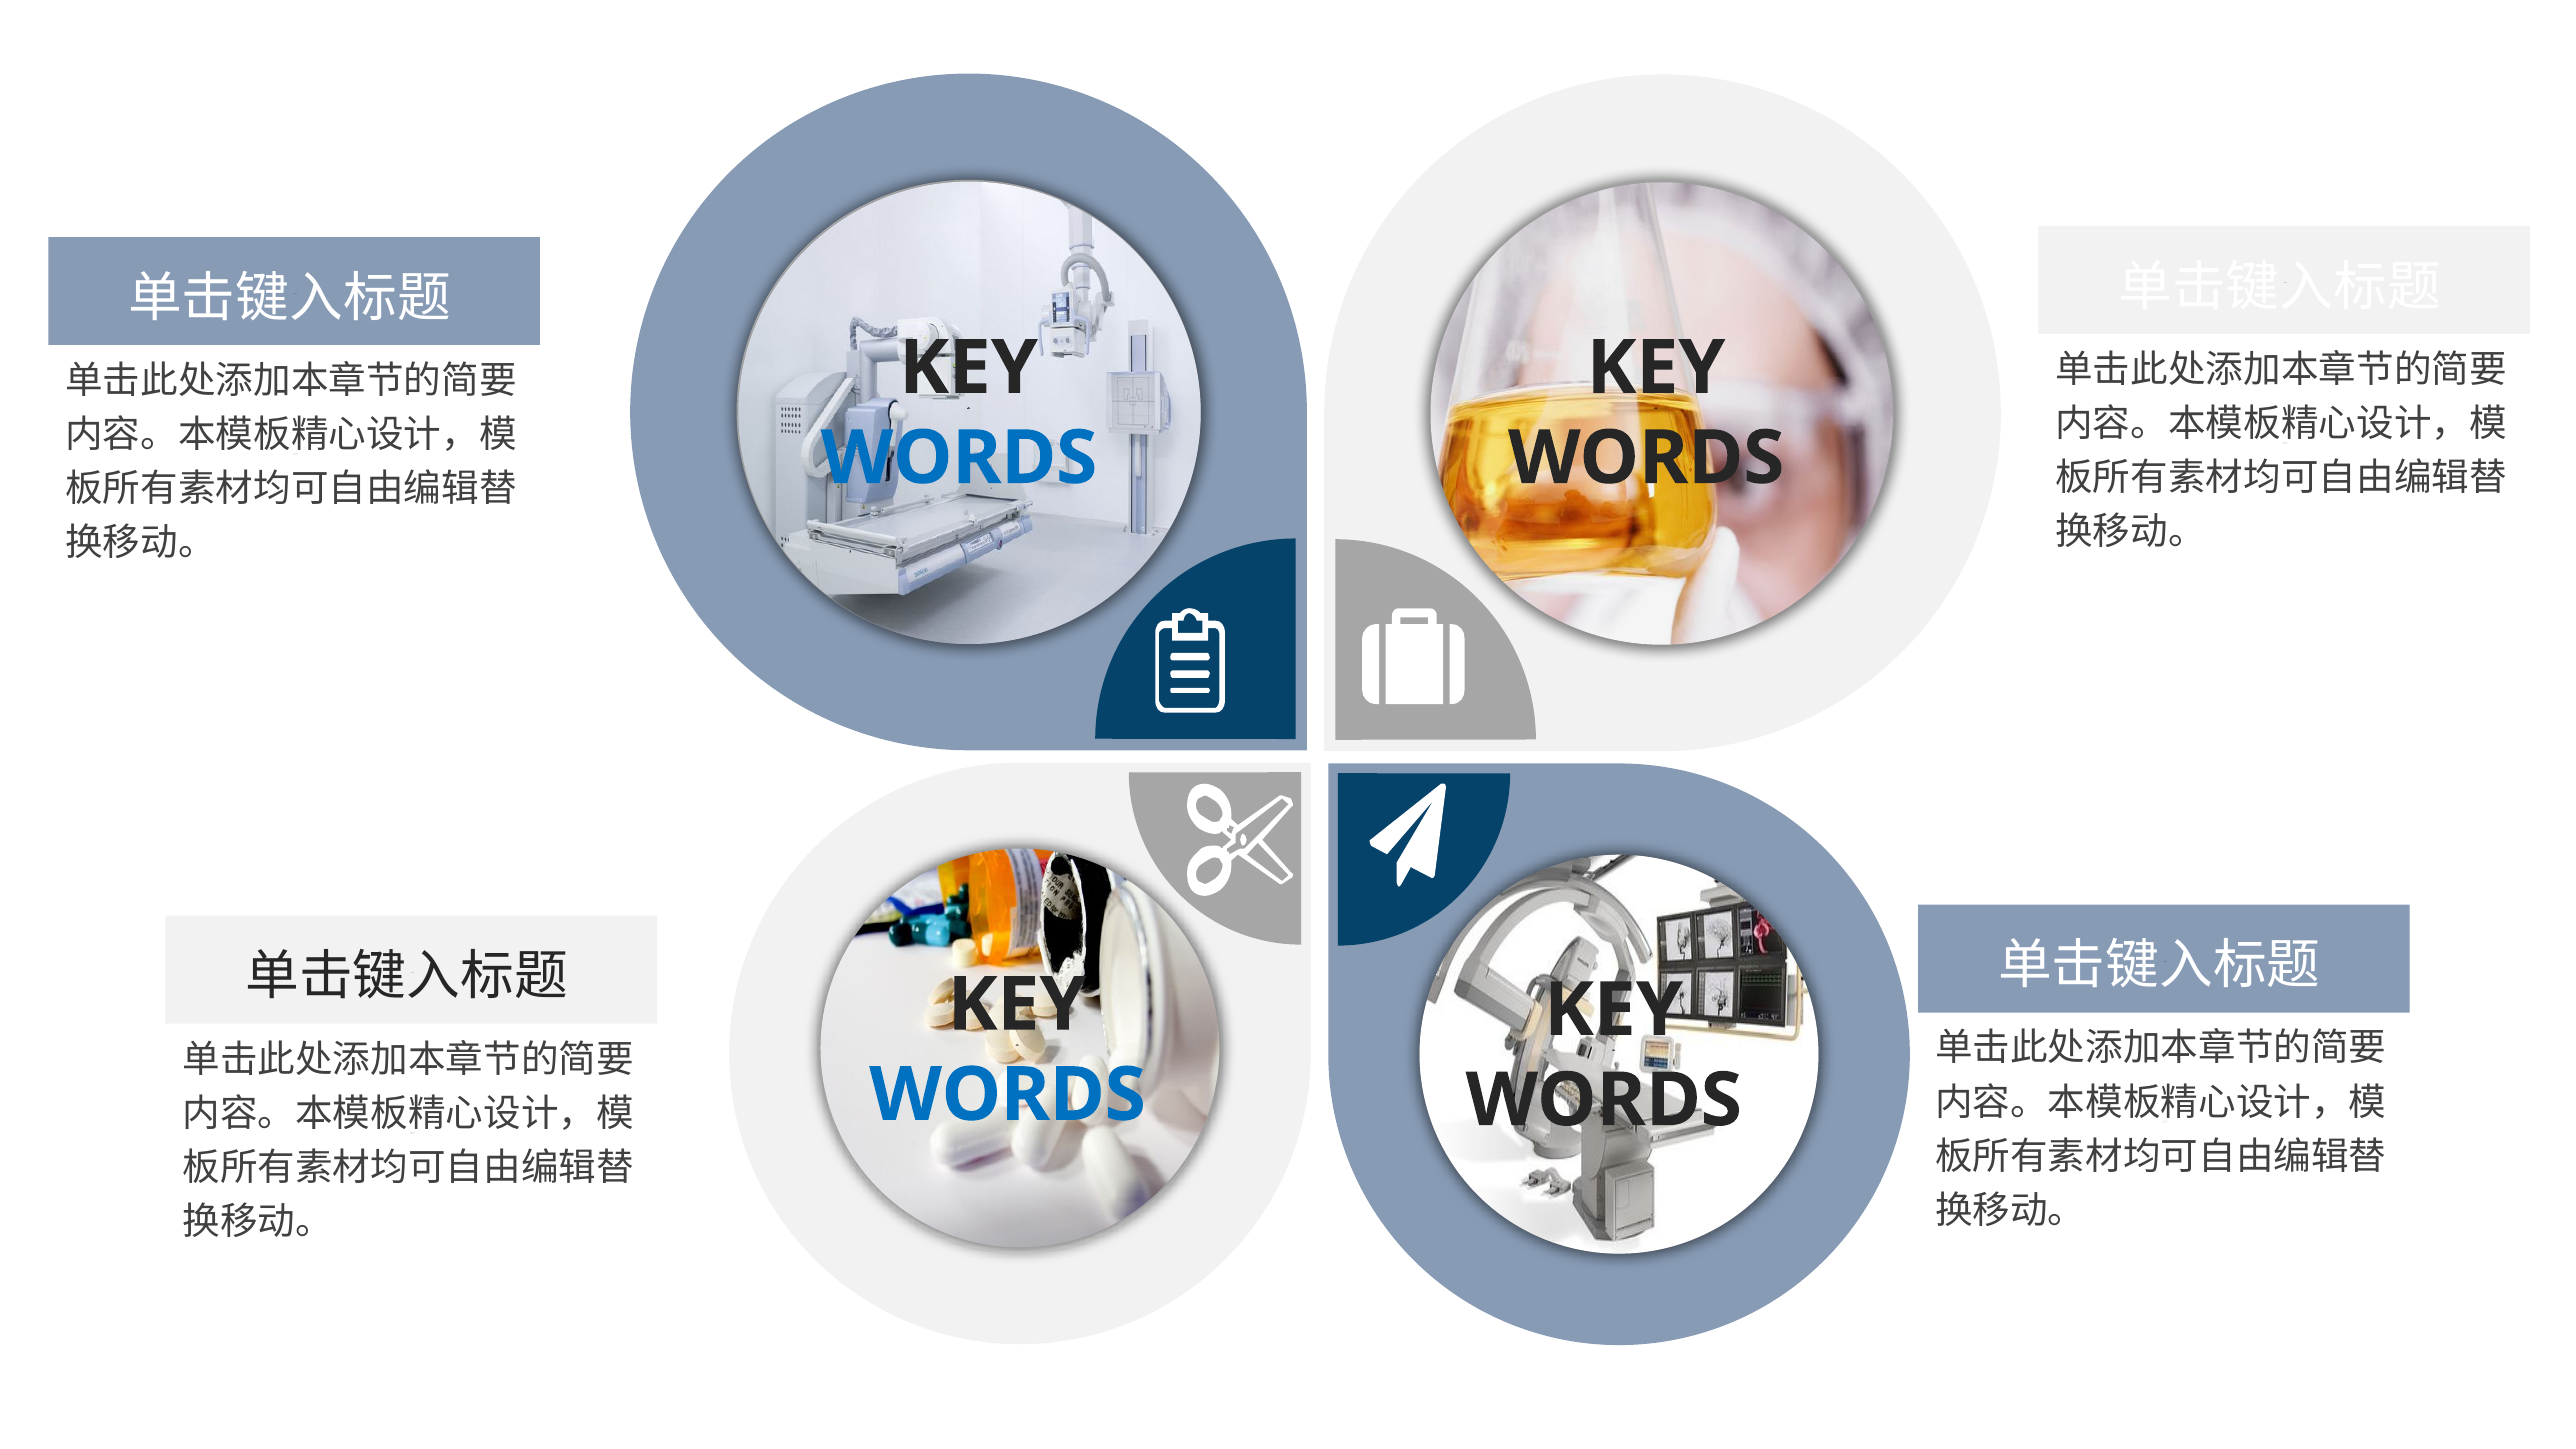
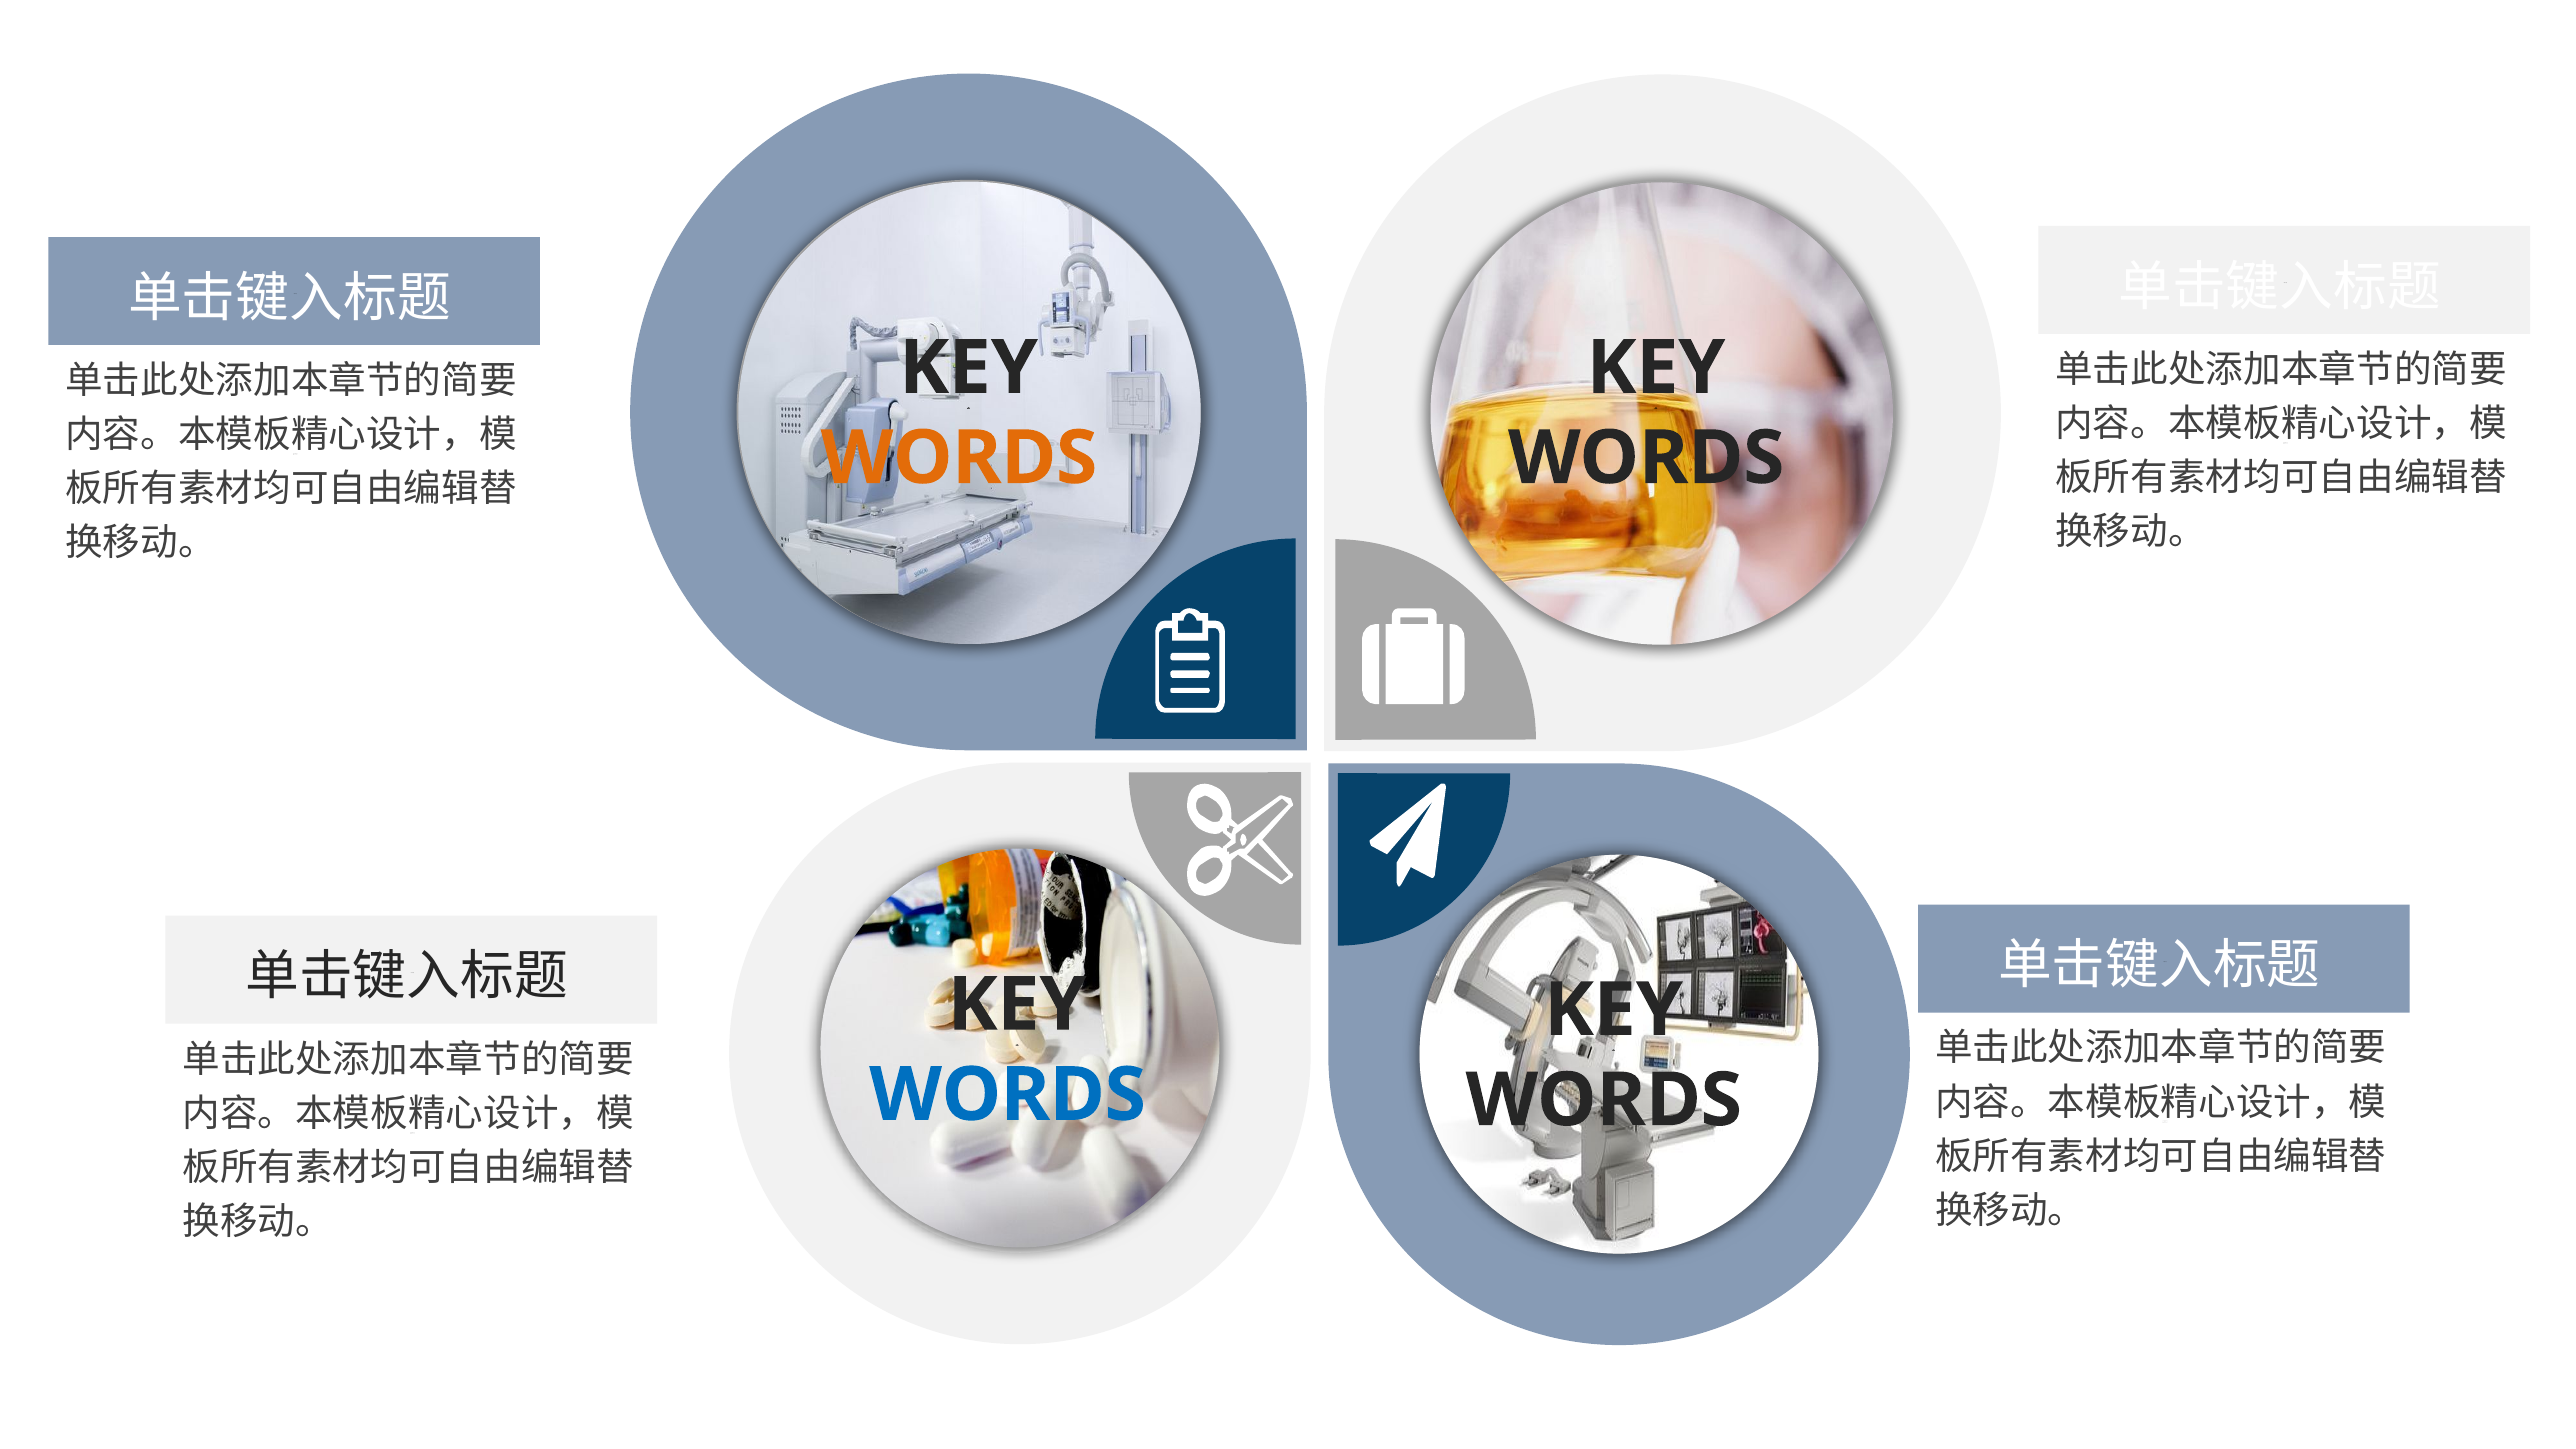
WORDS colour: blue -> orange (959, 458)
